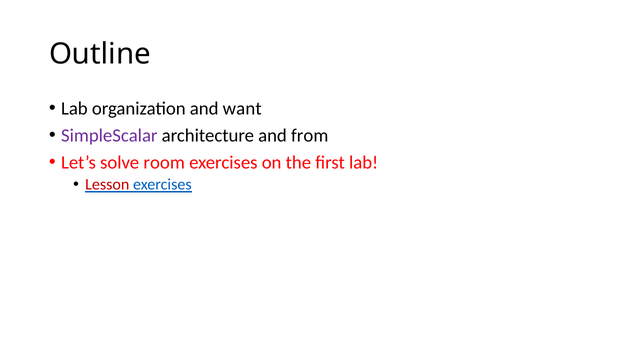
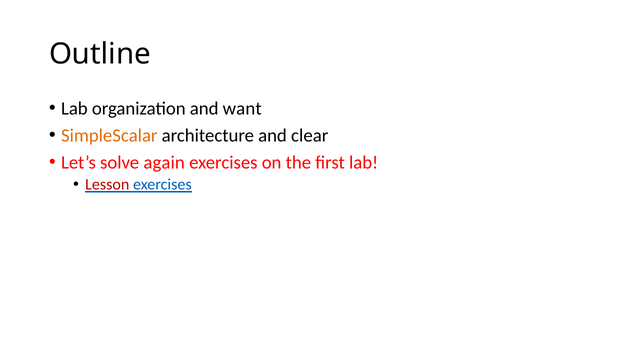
SimpleScalar colour: purple -> orange (109, 136)
from: from -> clear (310, 136)
room: room -> again (164, 163)
